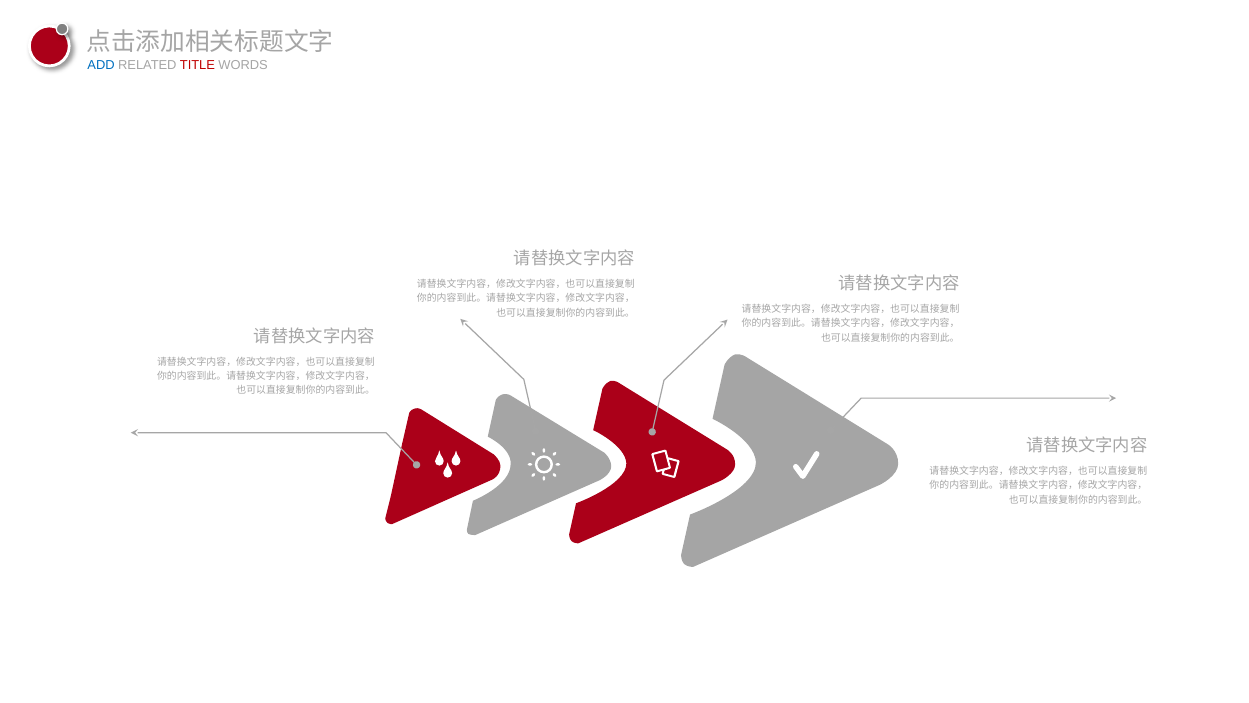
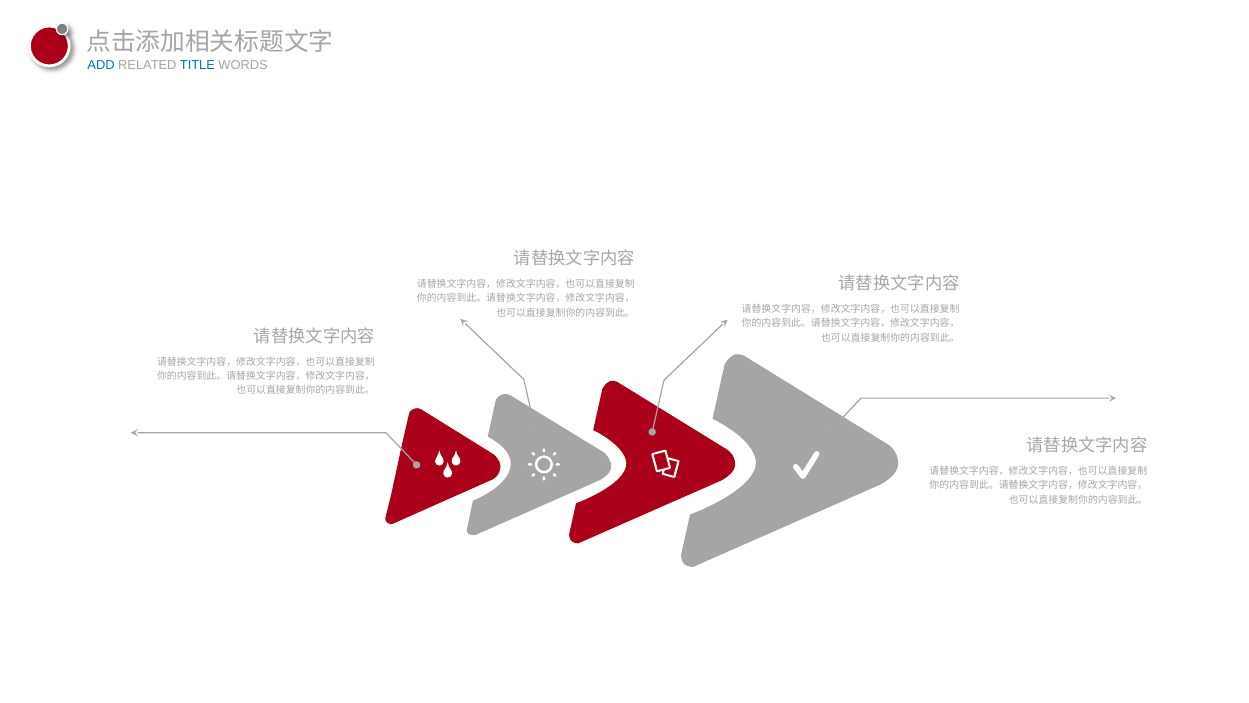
TITLE colour: red -> blue (197, 66)
